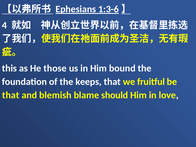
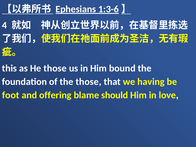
the keeps: keeps -> those (89, 82)
fruitful: fruitful -> having (151, 82)
that: that -> foot (11, 95)
blemish: blemish -> offering (55, 95)
